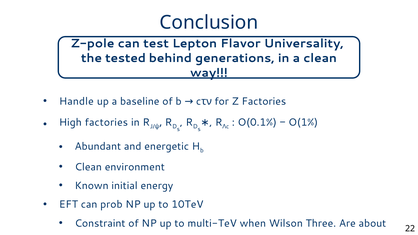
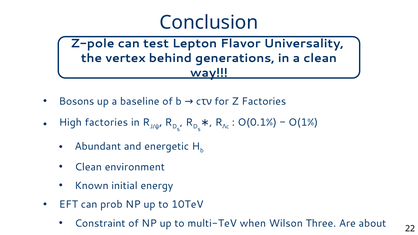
tested: tested -> vertex (125, 58)
Handle: Handle -> Bosons (77, 101)
